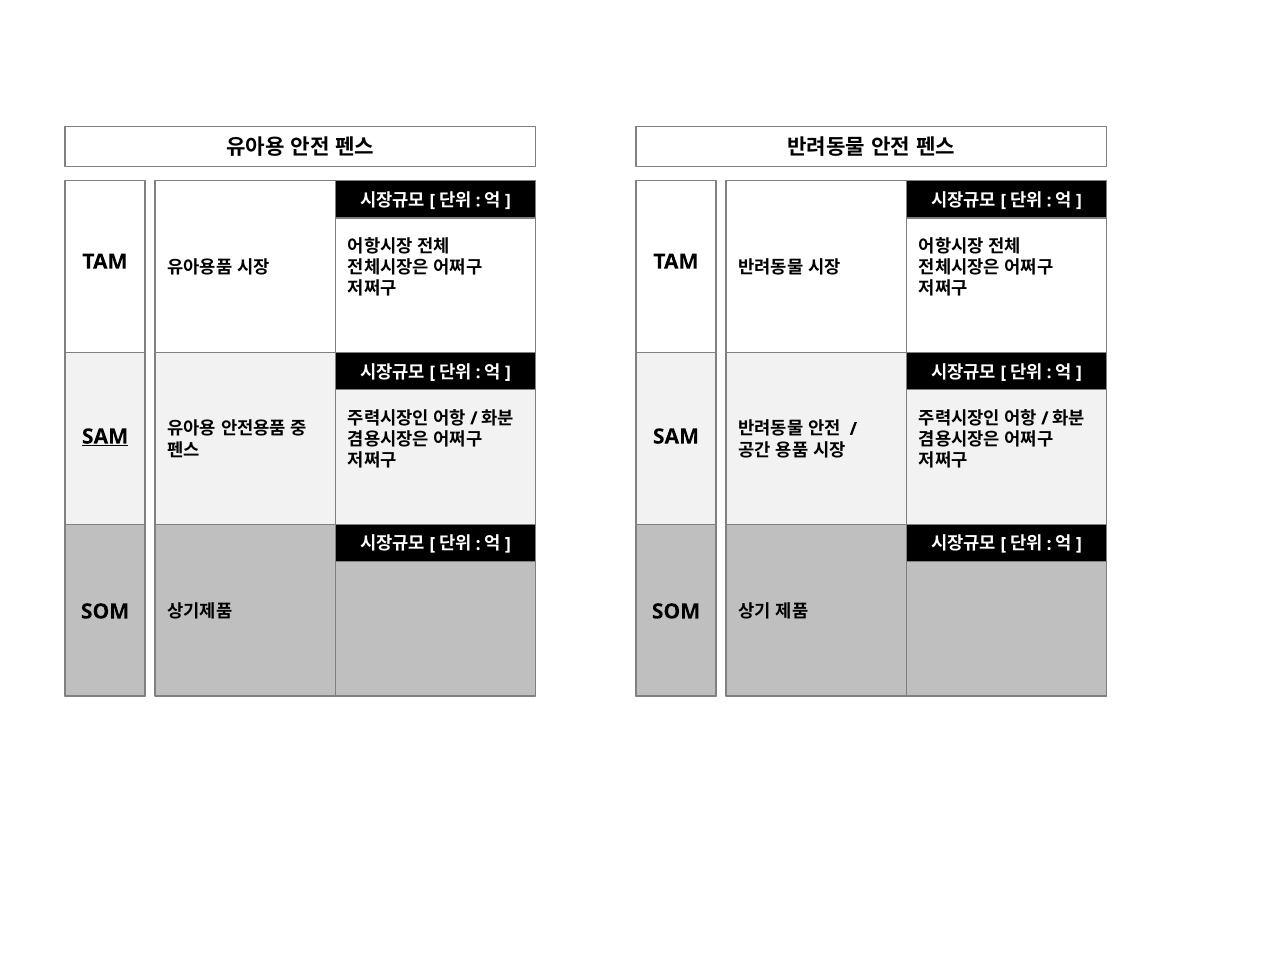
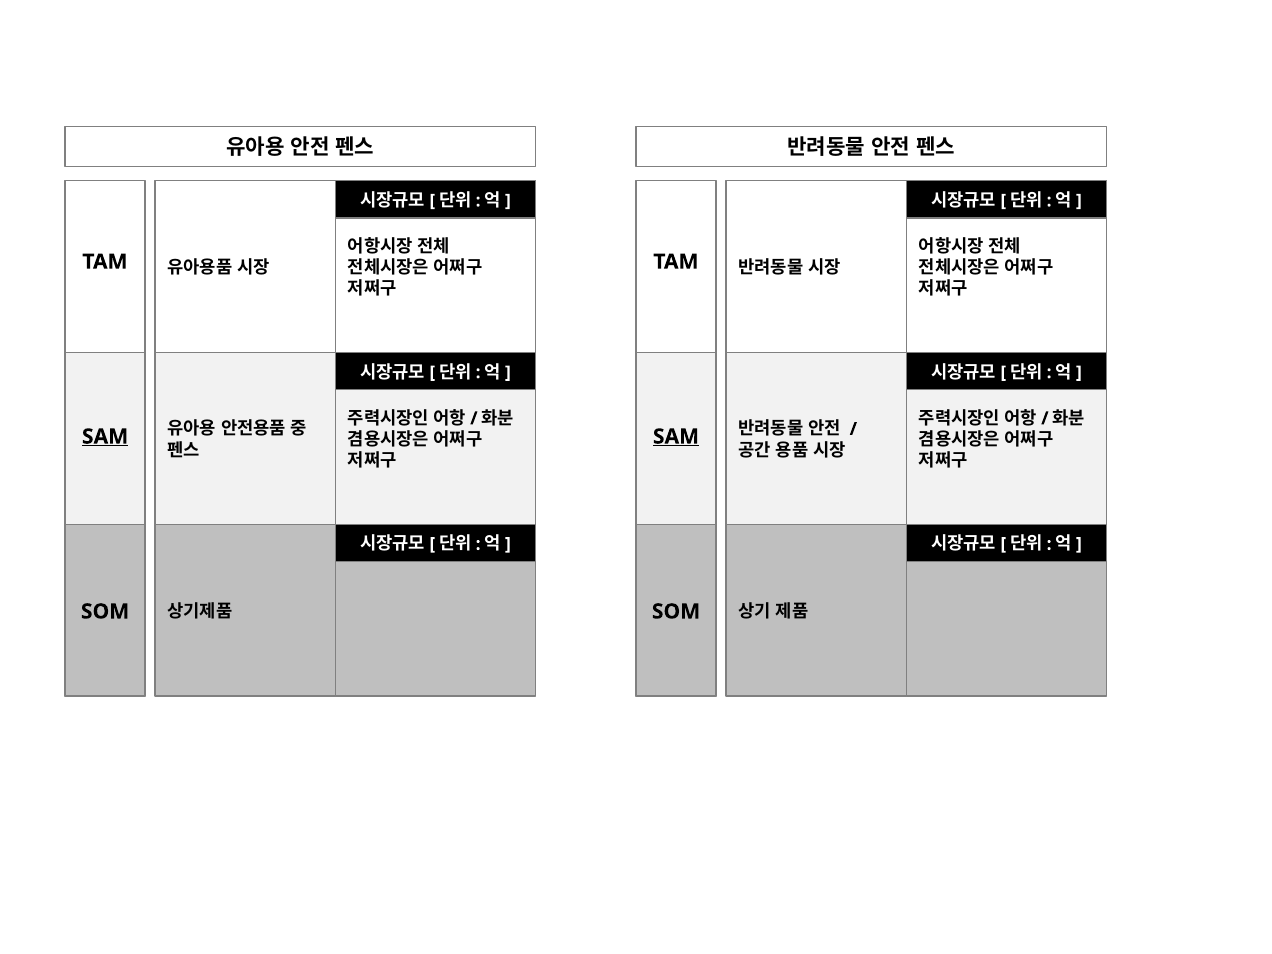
SAM underline: none -> present (676, 437)
